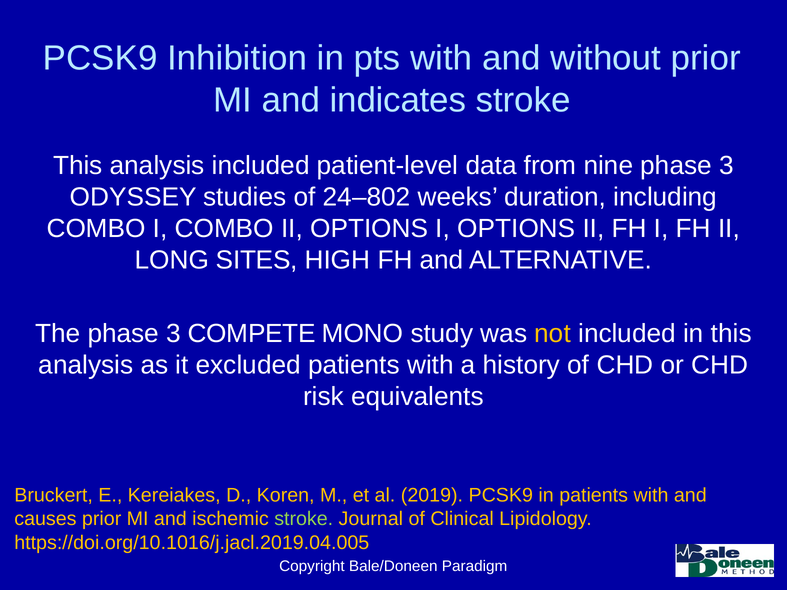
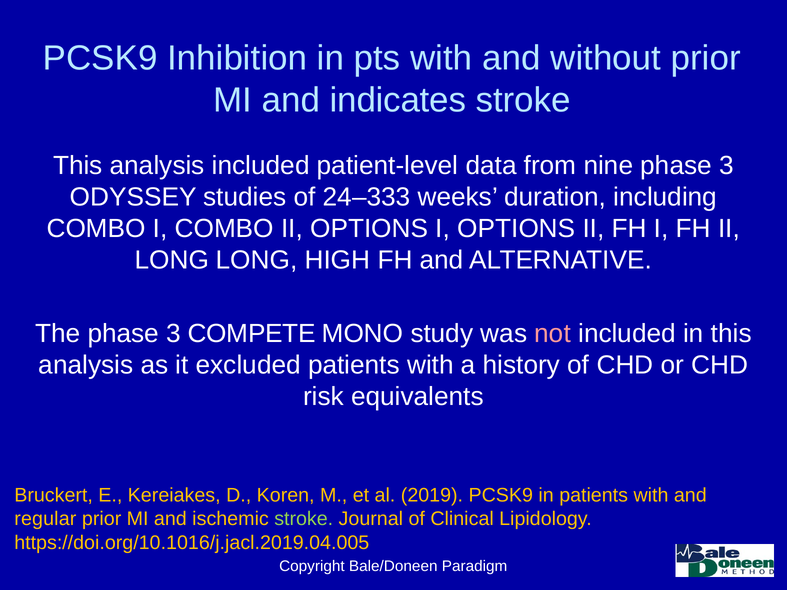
24–802: 24–802 -> 24–333 (367, 197)
LONG SITES: SITES -> LONG (257, 260)
not colour: yellow -> pink (553, 334)
causes: causes -> regular (45, 519)
